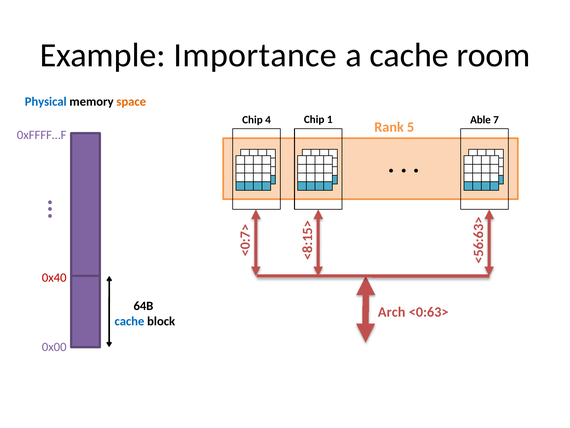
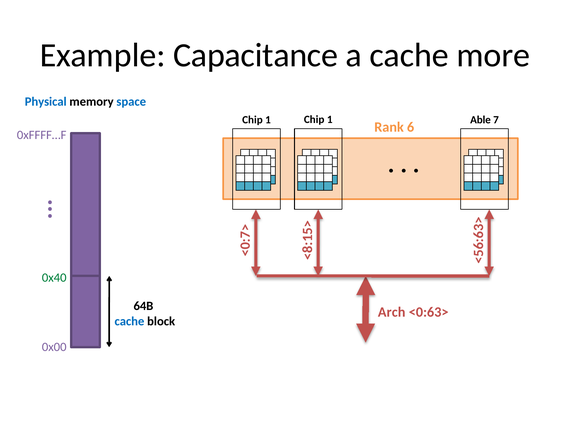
Importance: Importance -> Capacitance (256, 55)
room: room -> more (493, 55)
space colour: orange -> blue (131, 102)
4: 4 -> 1 (268, 120)
Rank 5: 5 -> 6 (411, 127)
0x40 colour: red -> green (54, 277)
